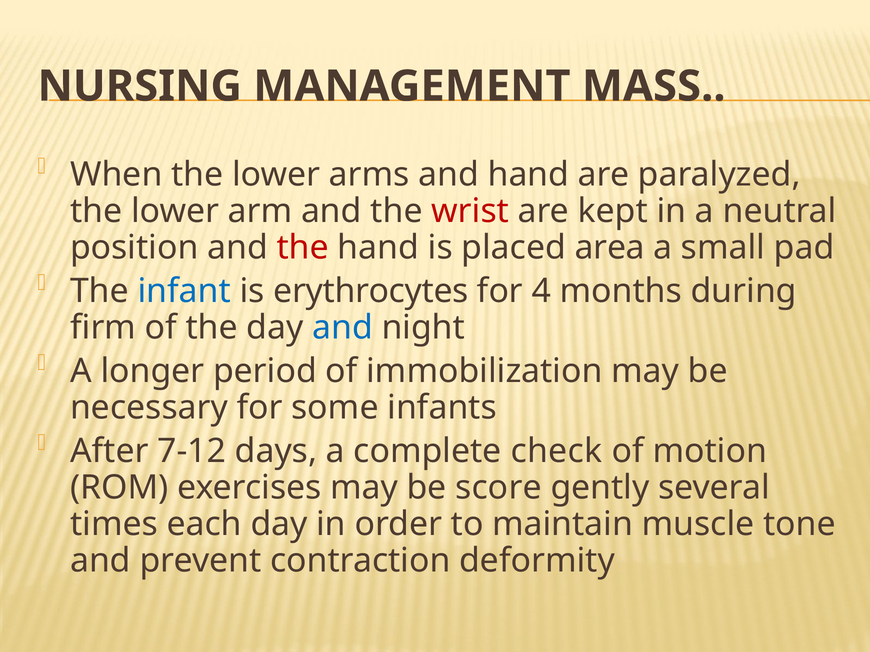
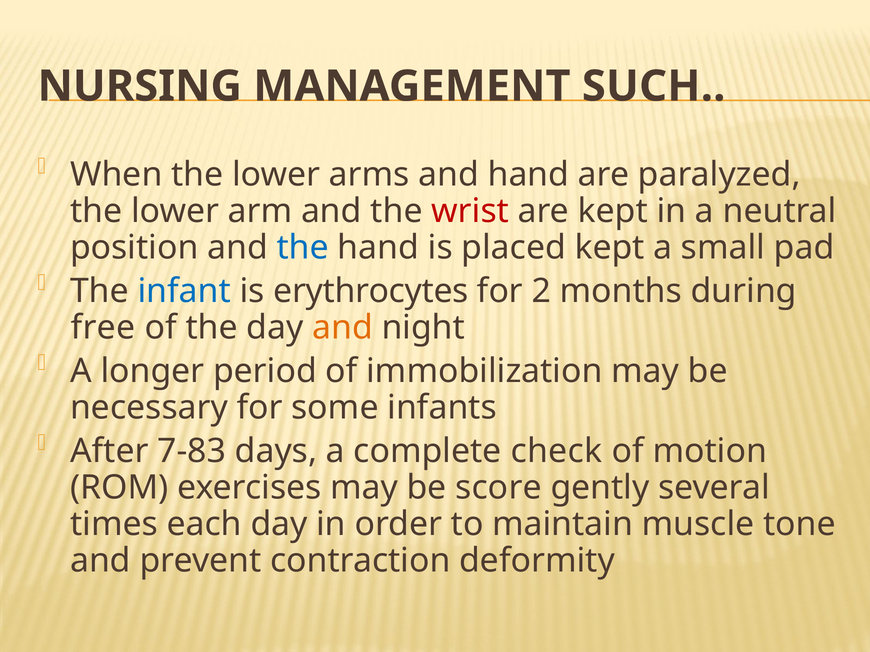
MASS: MASS -> SUCH (654, 86)
the colour: red -> blue (303, 248)
placed area: area -> kept (610, 248)
4: 4 -> 2 (541, 291)
firm: firm -> free (103, 328)
and colour: blue -> orange (343, 328)
7-12: 7-12 -> 7-83 (192, 452)
